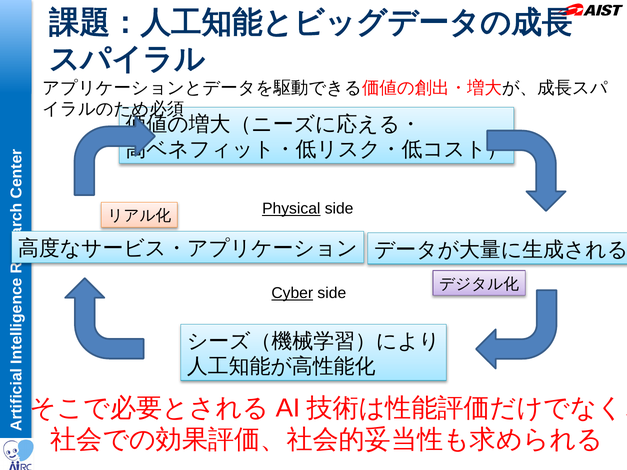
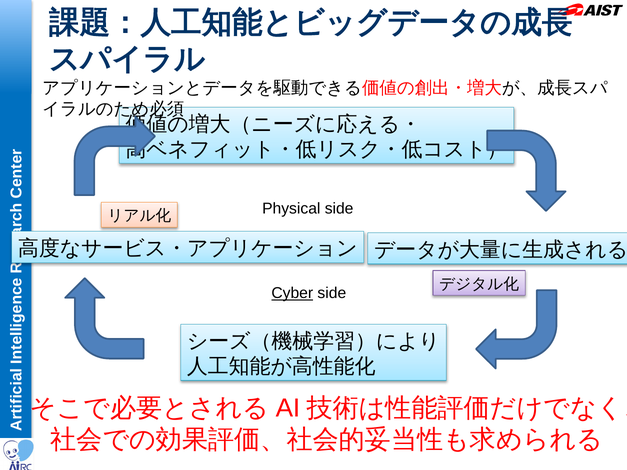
Physical underline: present -> none (291, 209)
